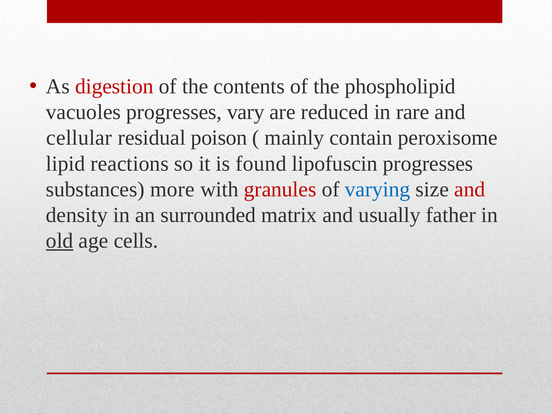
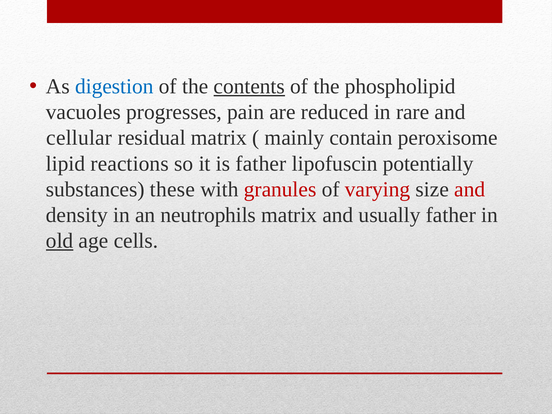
digestion colour: red -> blue (114, 86)
contents underline: none -> present (249, 86)
vary: vary -> pain (246, 112)
residual poison: poison -> matrix (219, 138)
is found: found -> father (261, 164)
lipofuscin progresses: progresses -> potentially (428, 164)
more: more -> these (172, 189)
varying colour: blue -> red (378, 189)
surrounded: surrounded -> neutrophils (208, 215)
